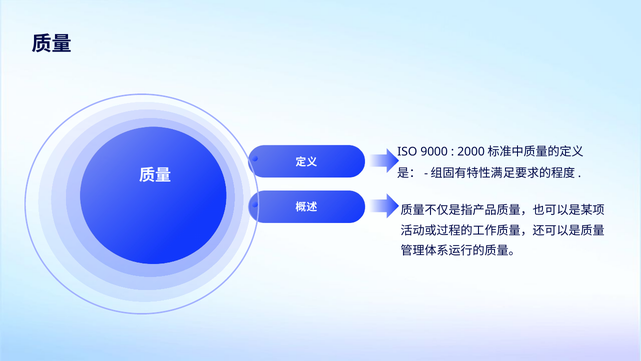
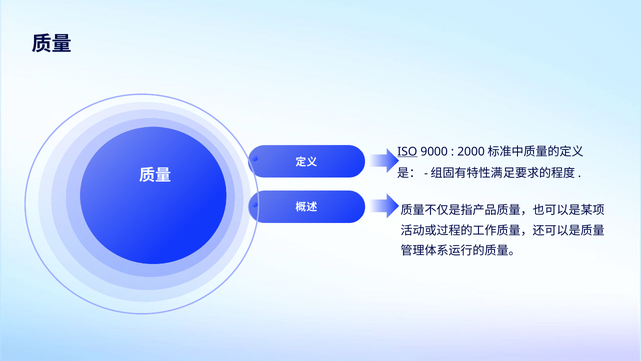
ISO underline: none -> present (407, 151)
